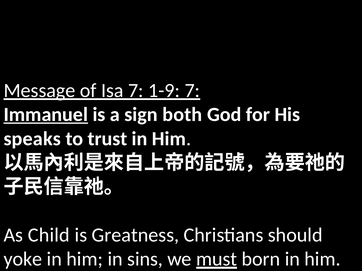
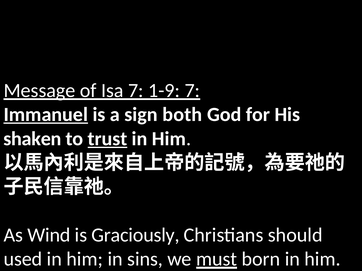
speaks: speaks -> shaken (32, 139)
trust underline: none -> present (107, 139)
Child: Child -> Wind (49, 235)
Greatness: Greatness -> Graciously (136, 235)
yoke: yoke -> used (23, 260)
